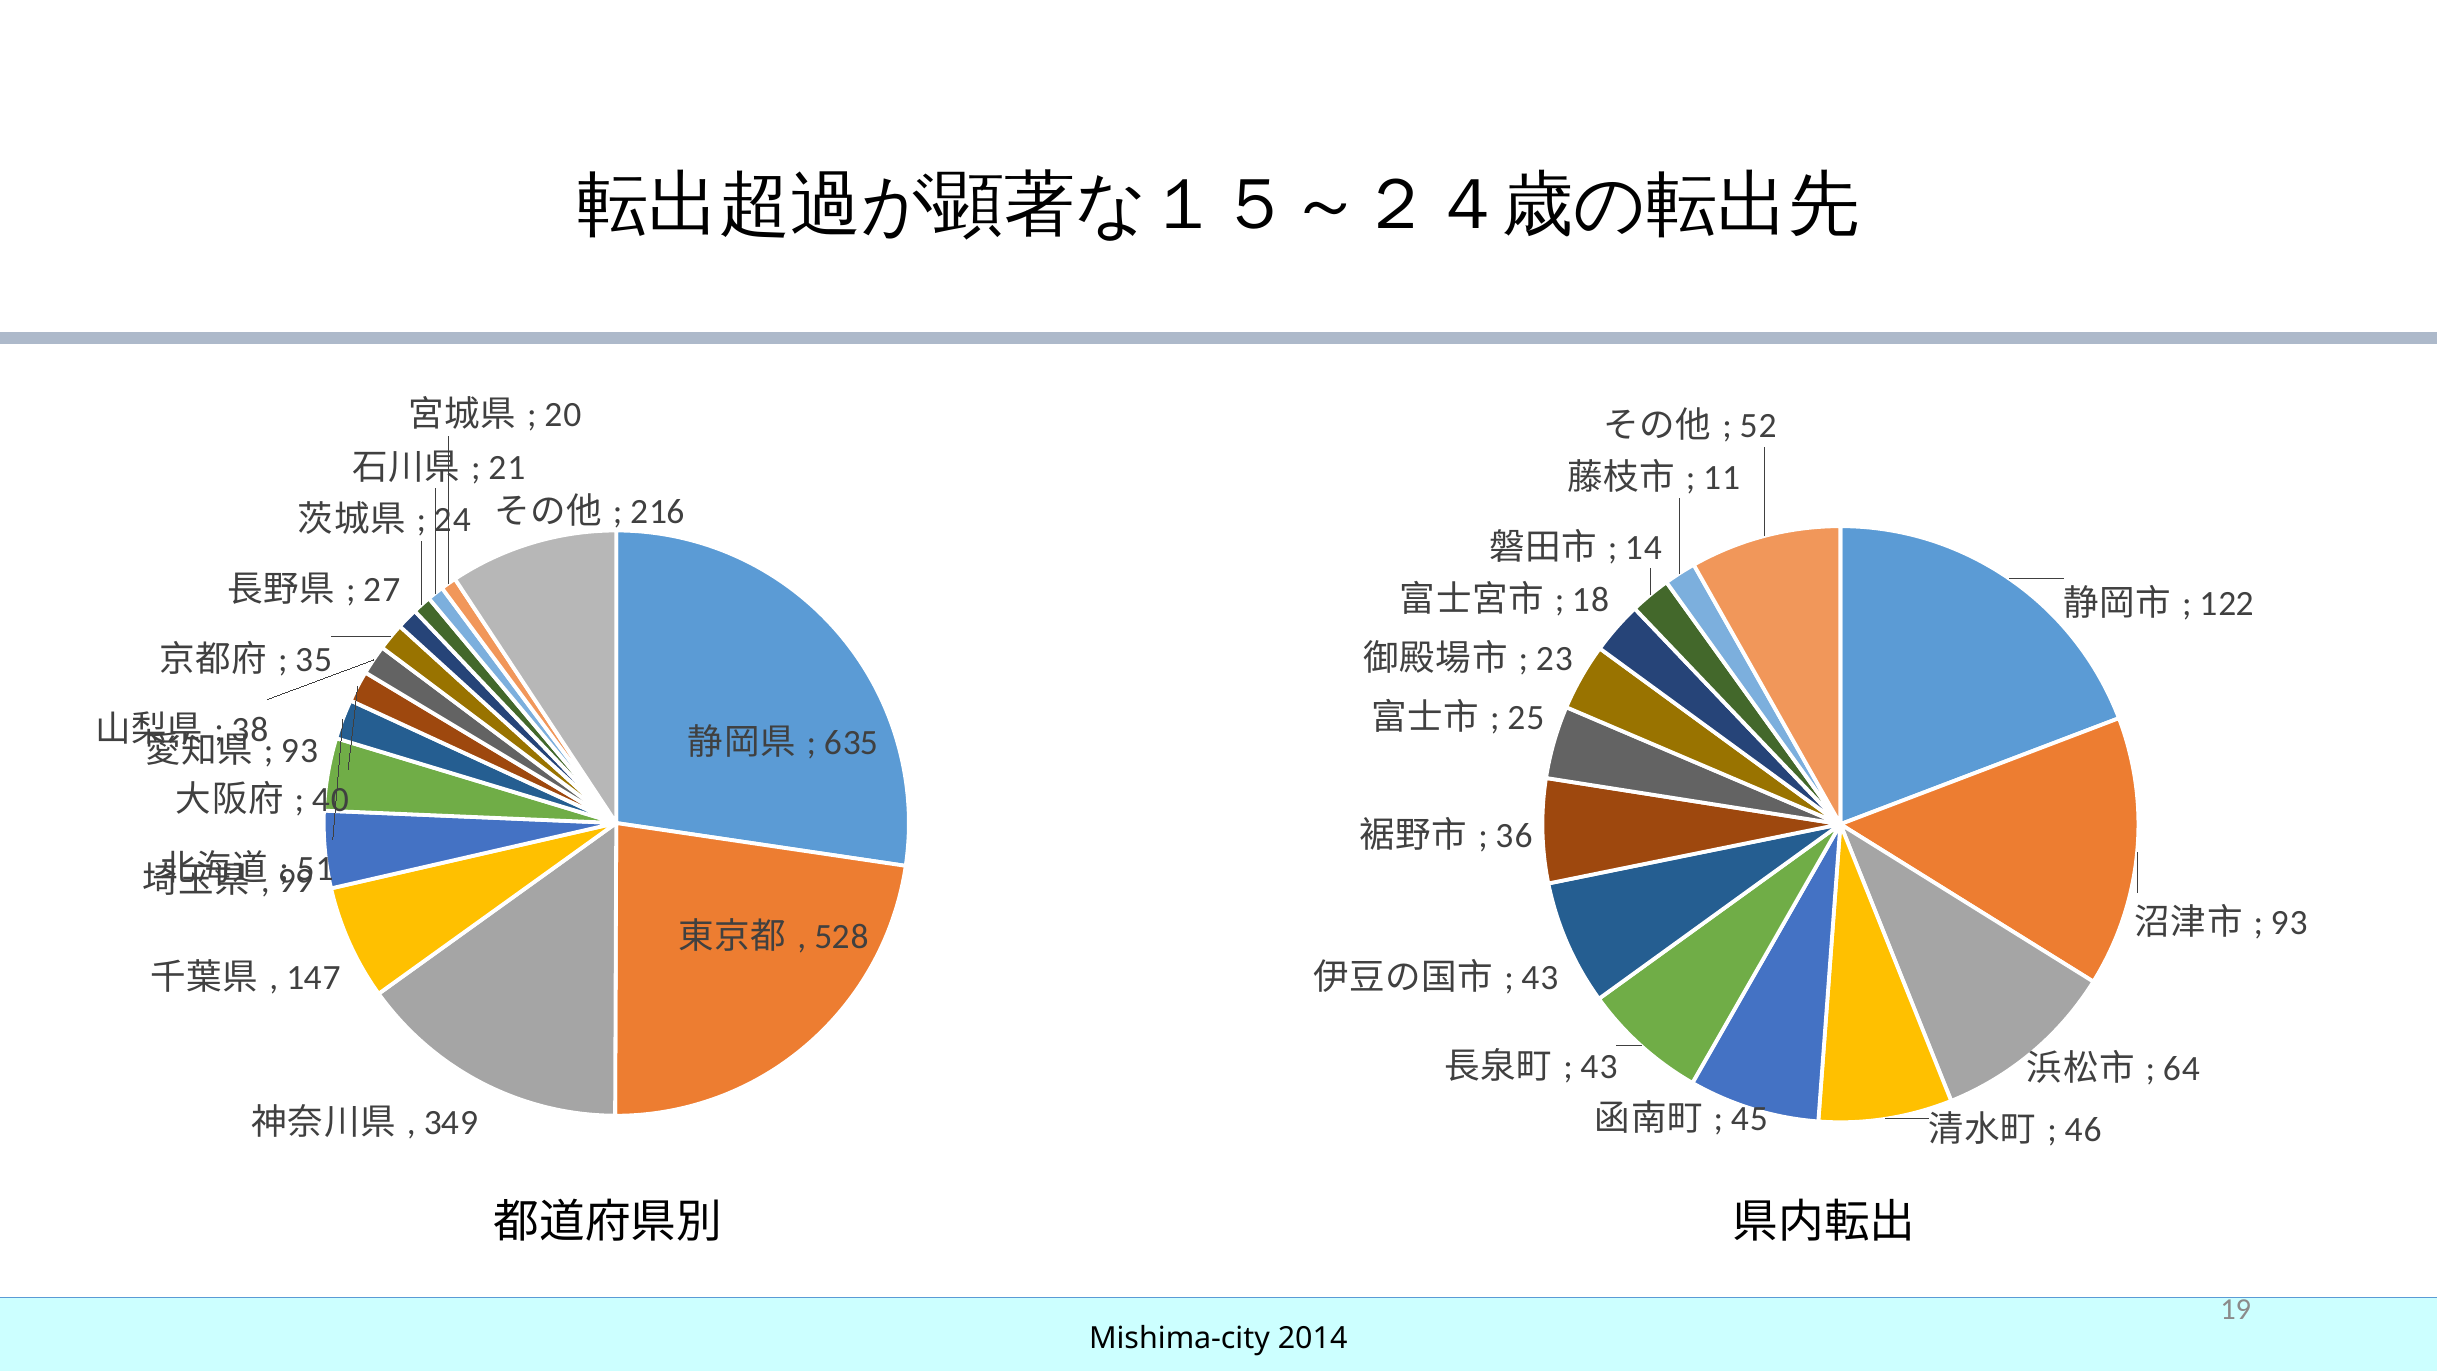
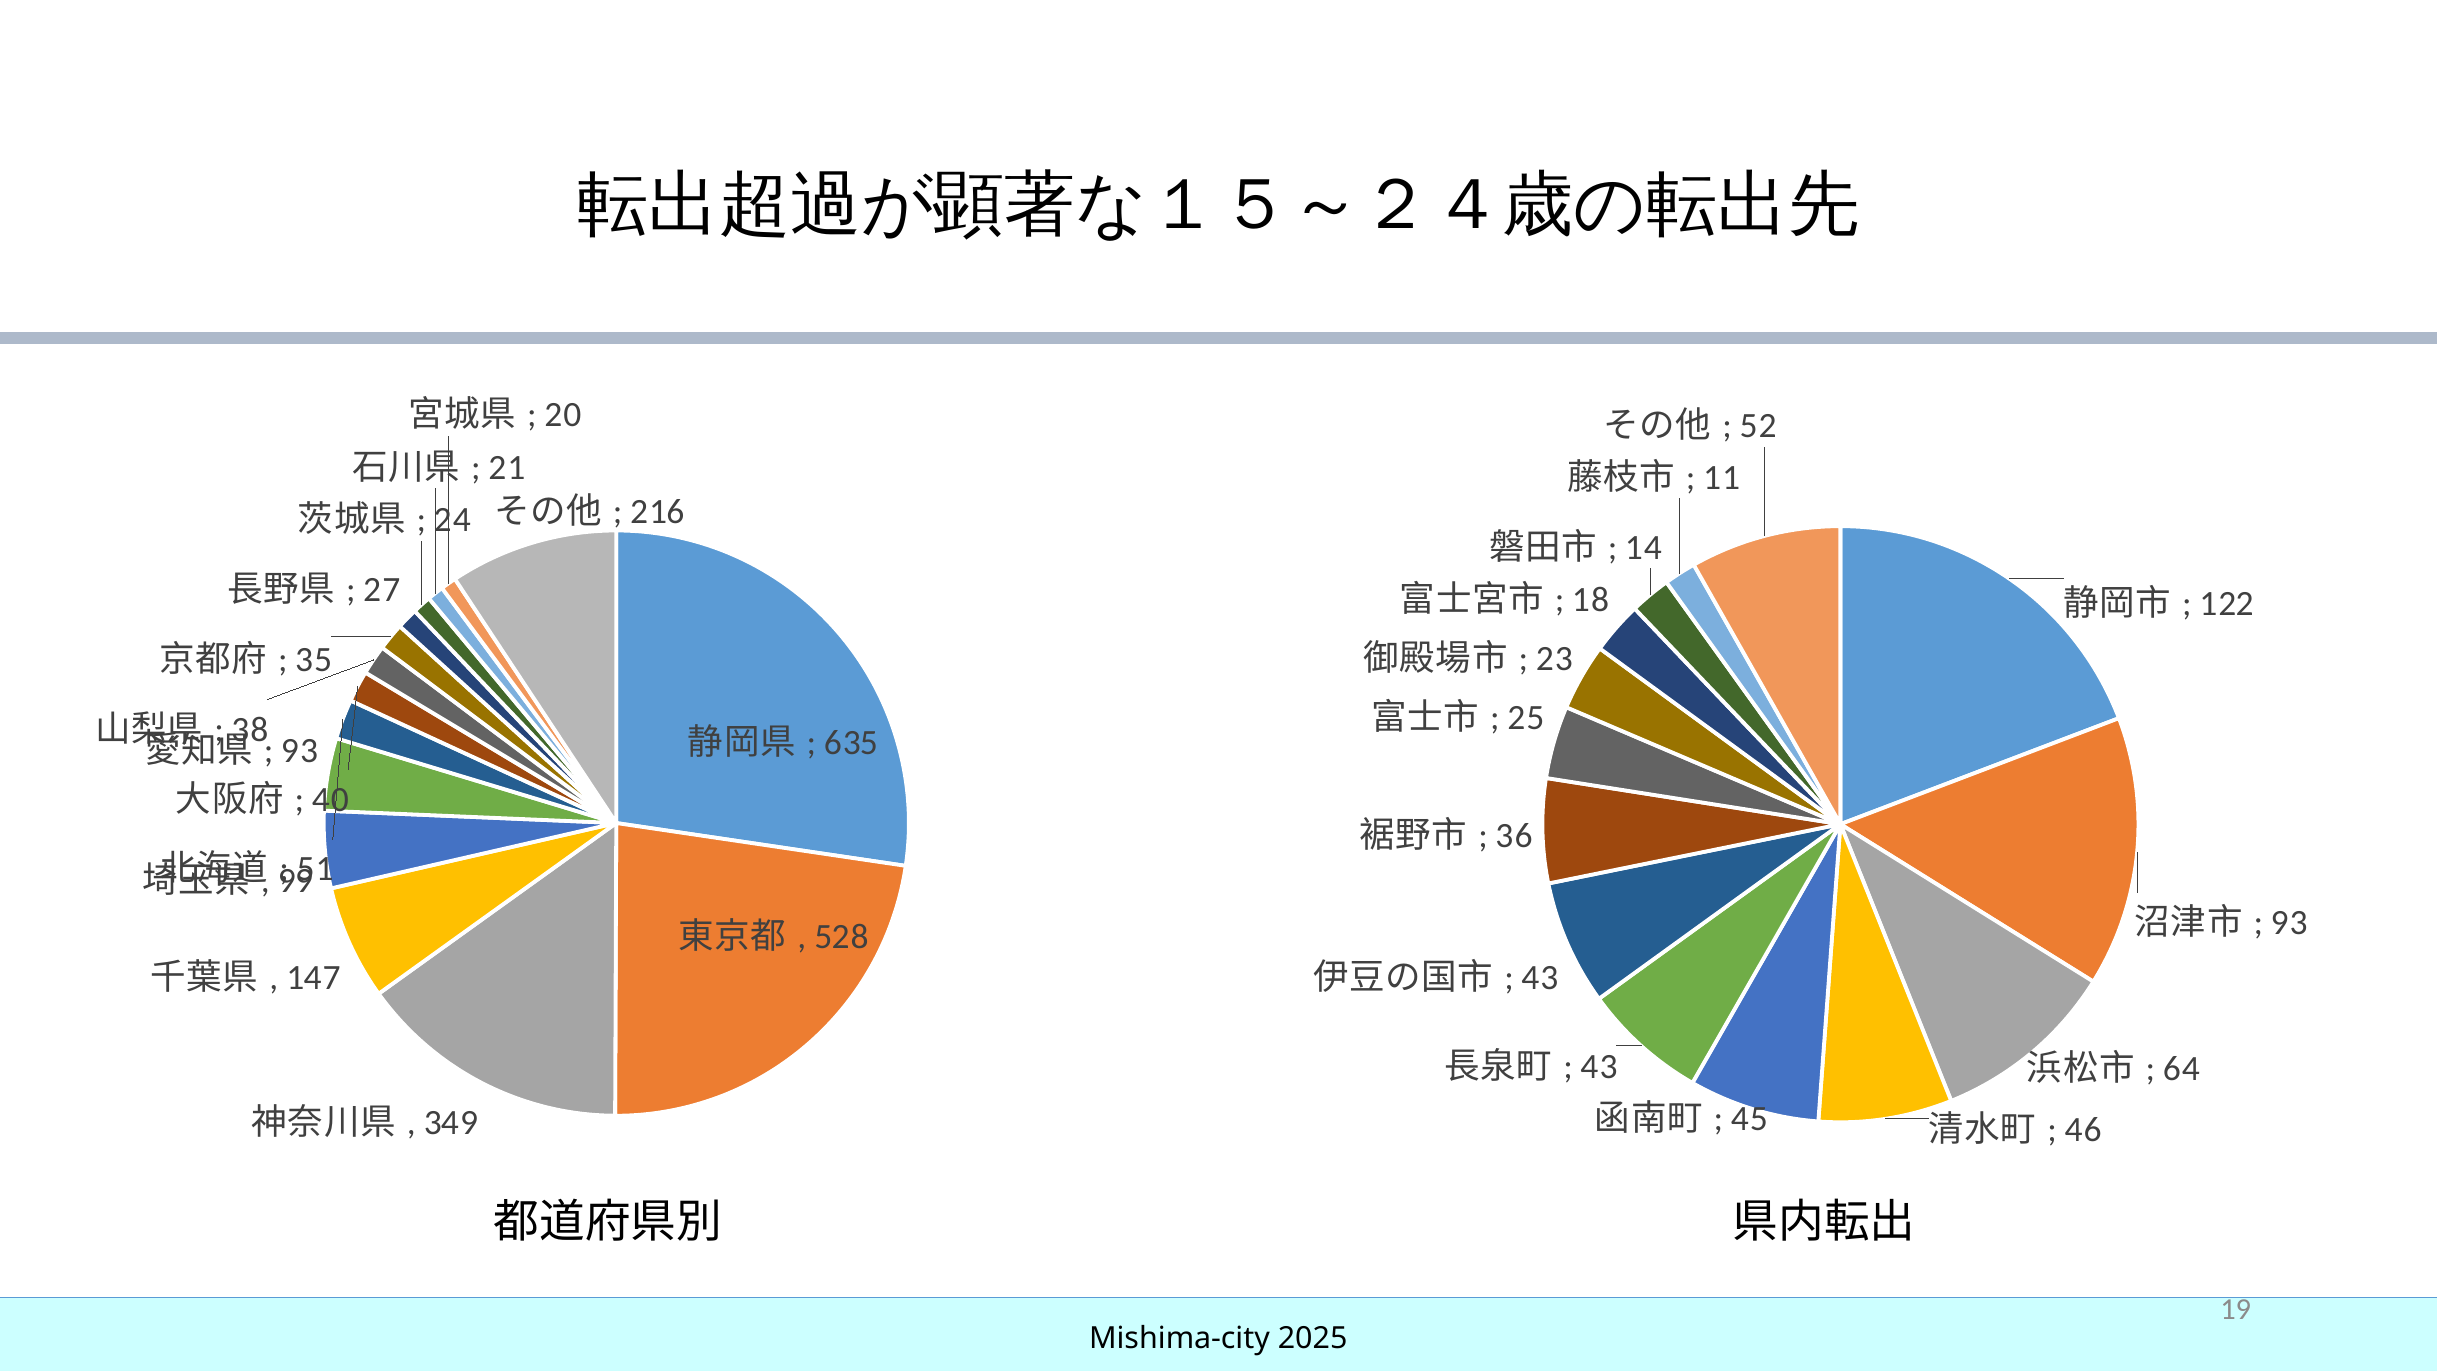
2014: 2014 -> 2025 (1313, 1338)
